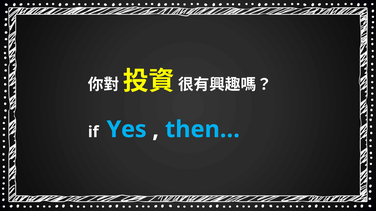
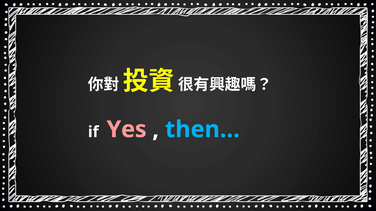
Yes colour: light blue -> pink (127, 130)
